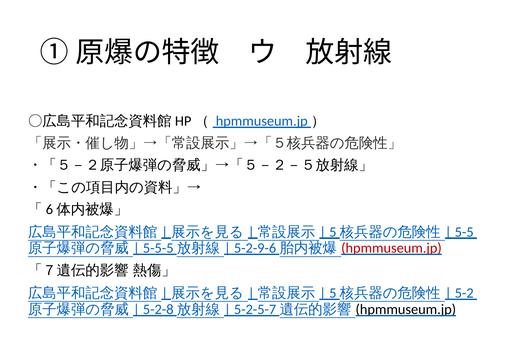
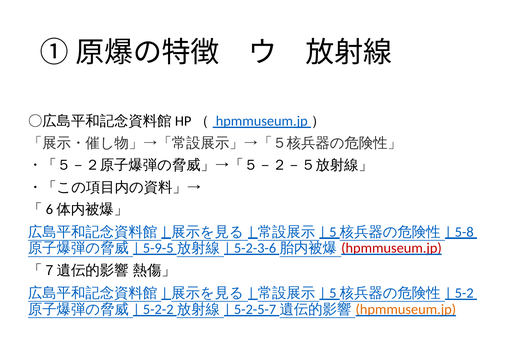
5-5: 5-5 -> 5-8 (464, 232)
5-5-5: 5-5-5 -> 5-9-5 (158, 248)
5-2-9-6: 5-2-9-6 -> 5-2-3-6 (255, 248)
5-2-8: 5-2-8 -> 5-2-2 (158, 309)
hpmmuseum.jp colour: black -> orange (406, 309)
